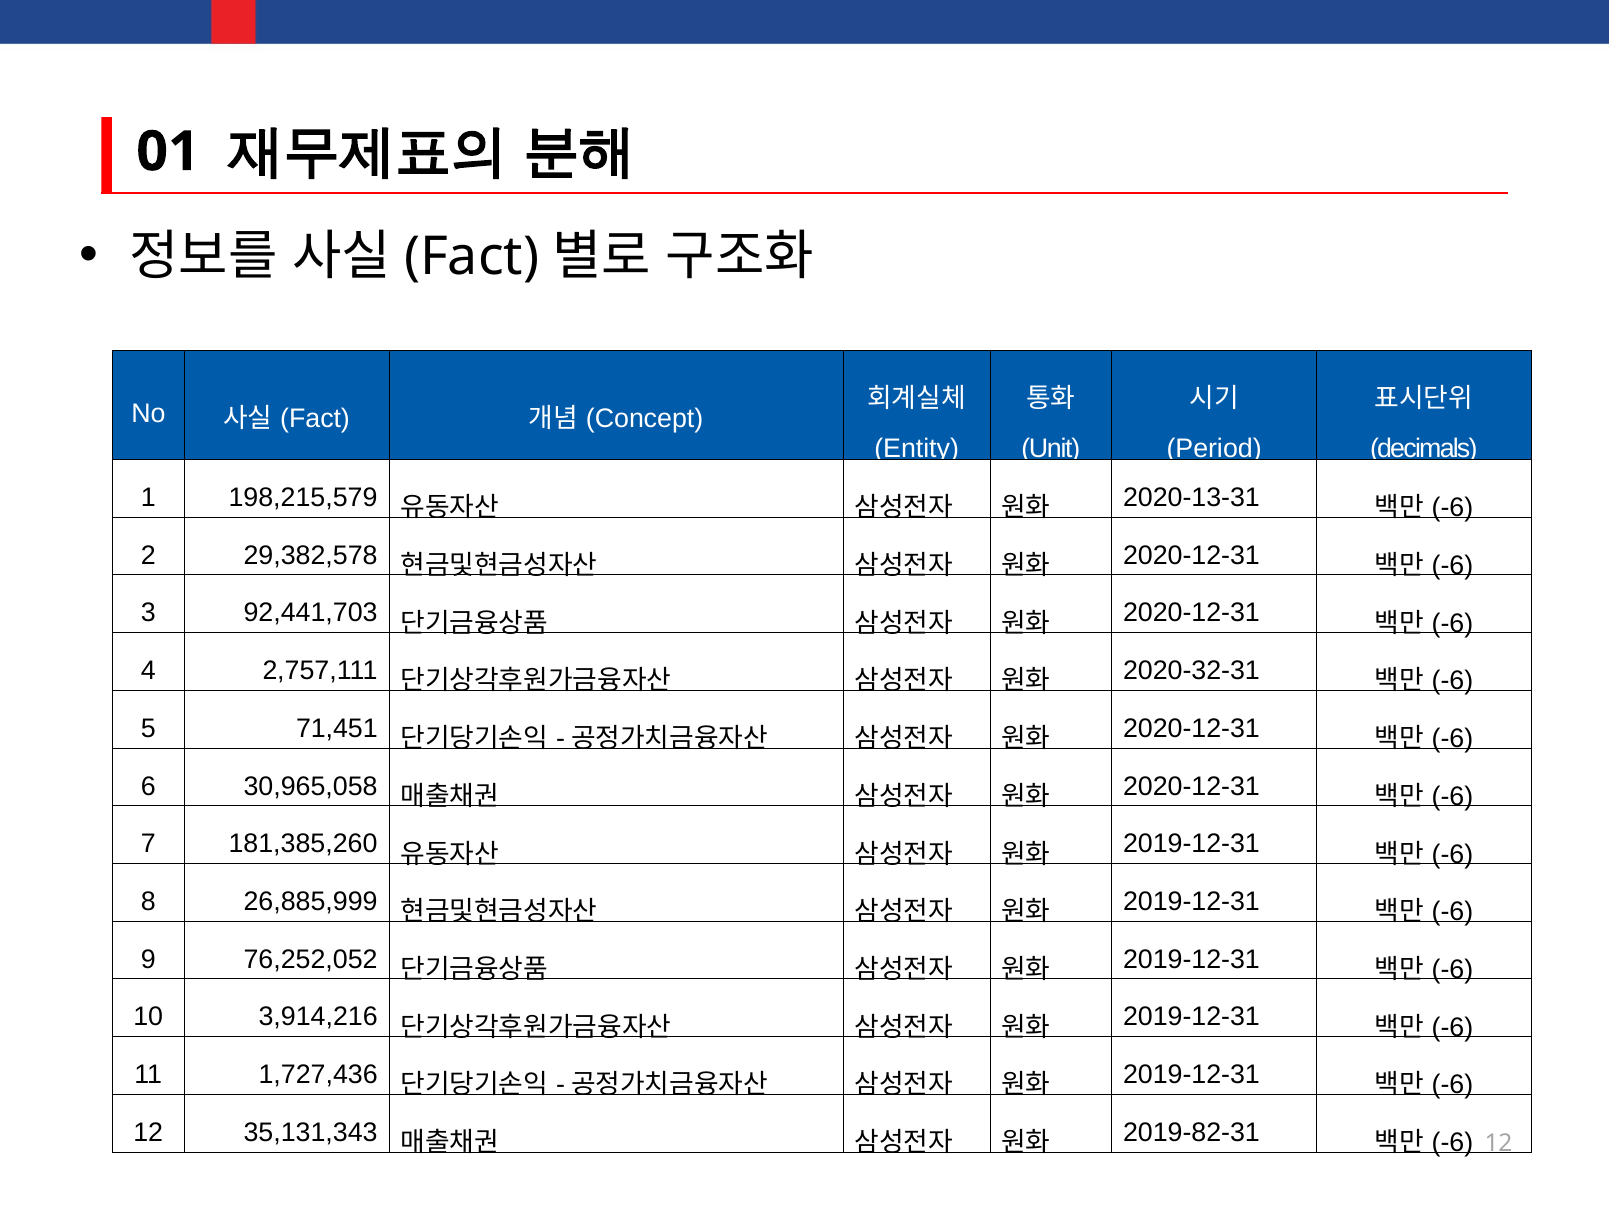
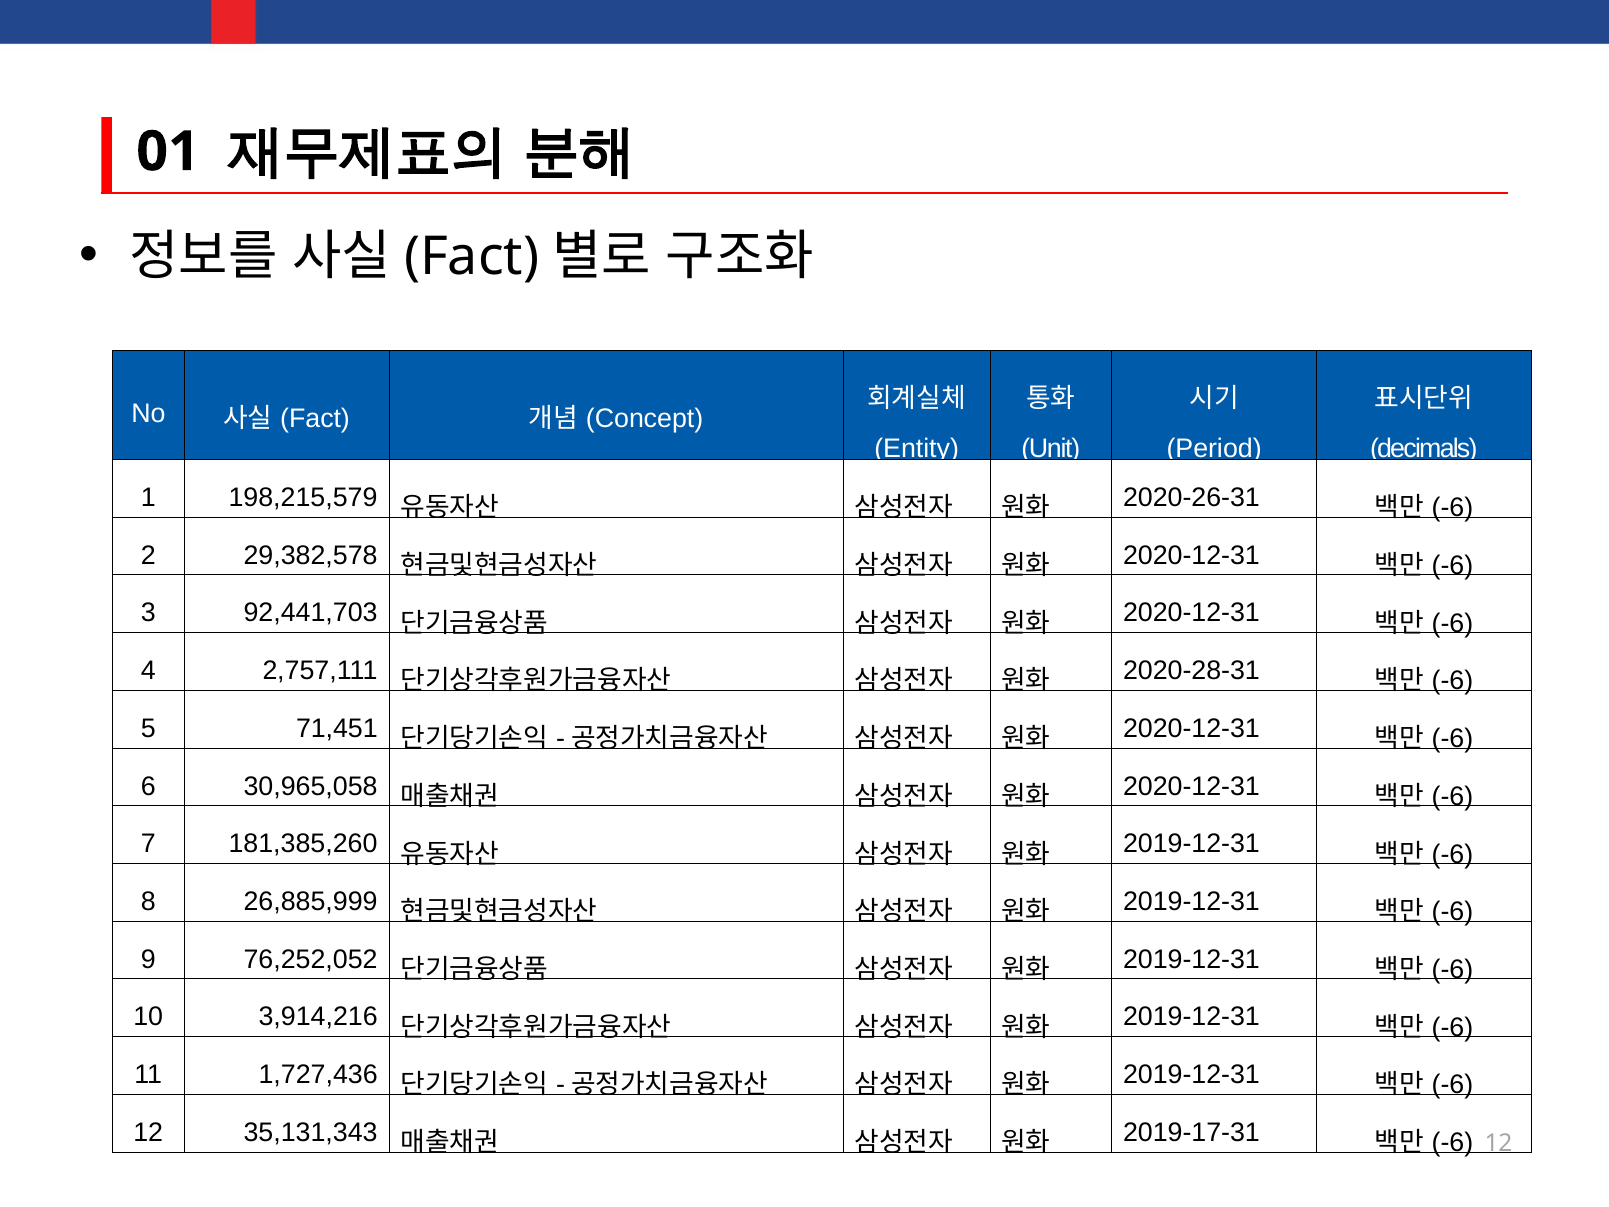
2020-13-31: 2020-13-31 -> 2020-26-31 (1191, 497)
2020-32-31: 2020-32-31 -> 2020-28-31 (1191, 671)
2019-82-31: 2019-82-31 -> 2019-17-31 (1191, 1132)
